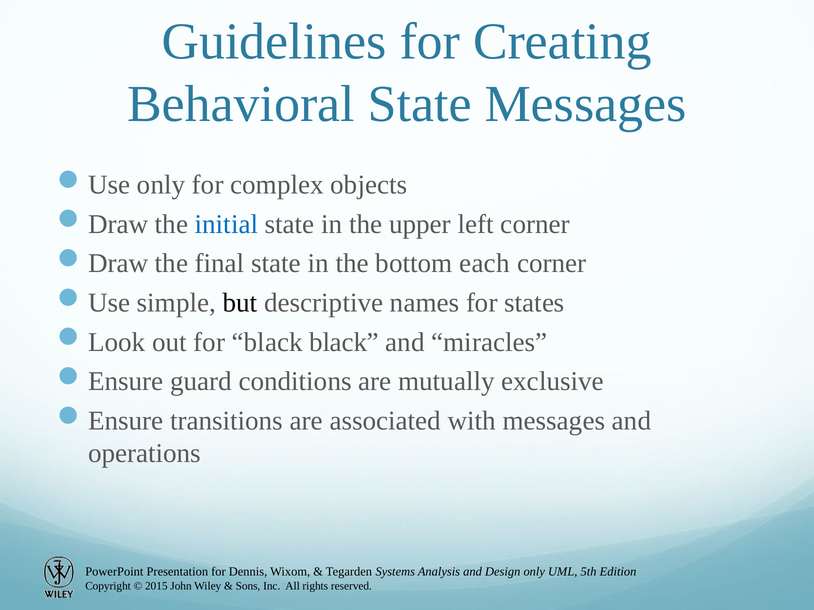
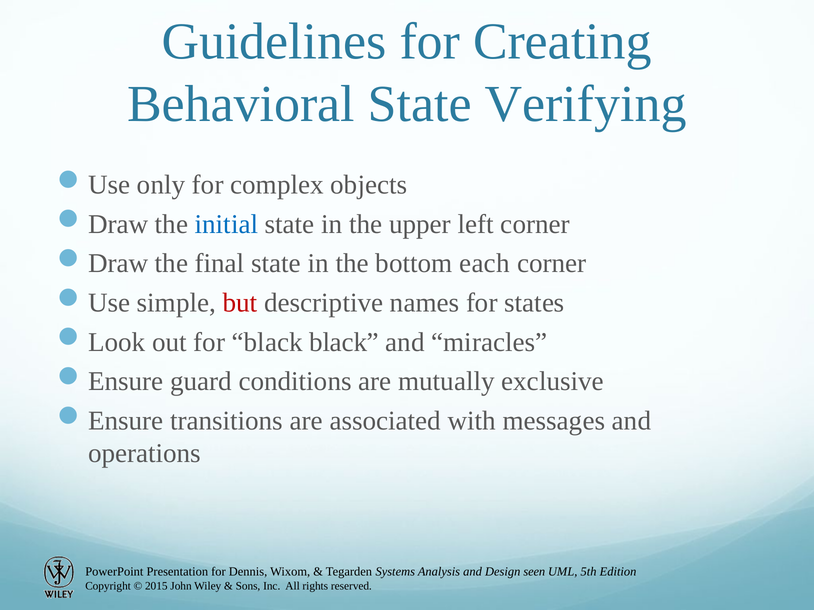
State Messages: Messages -> Verifying (586, 104)
but colour: black -> red (240, 303)
only: only -> seen (534, 572)
